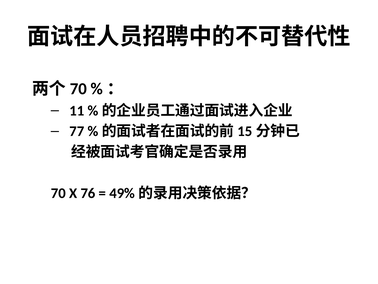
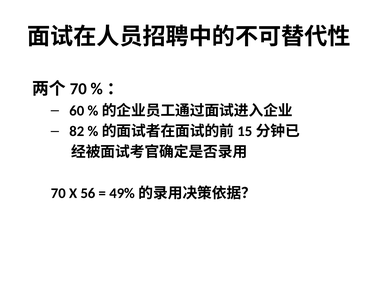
11: 11 -> 60 (77, 110)
77: 77 -> 82 (77, 131)
76: 76 -> 56 (88, 193)
